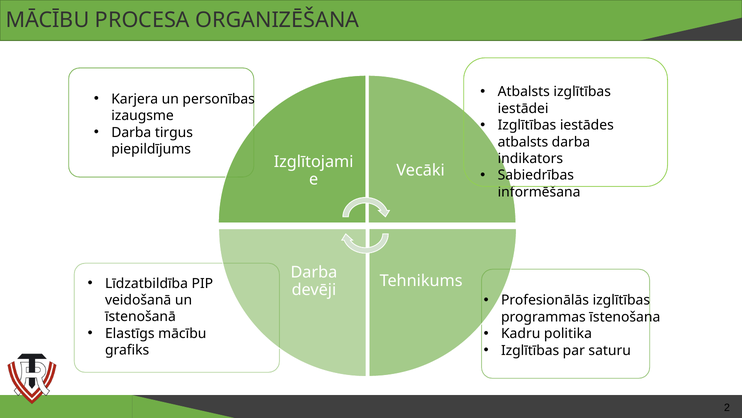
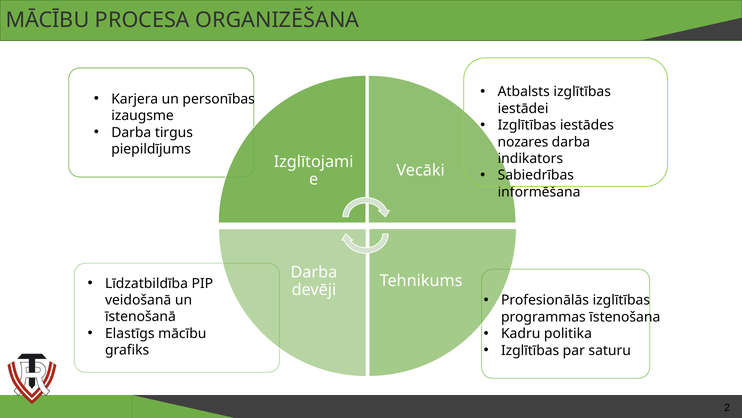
atbalsts: atbalsts -> nozares (523, 142)
